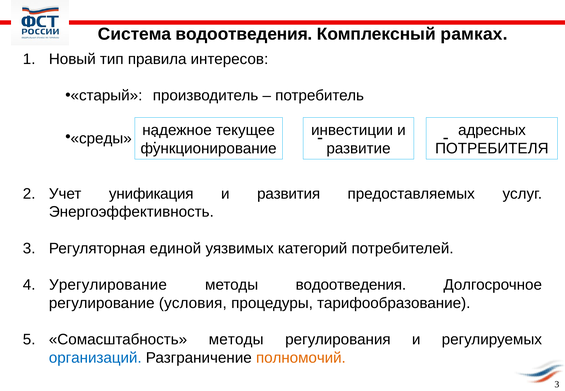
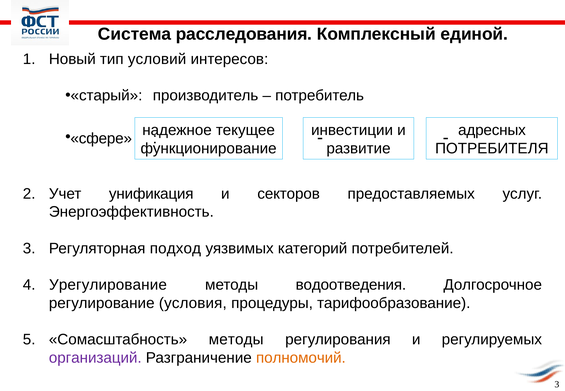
Система водоотведения: водоотведения -> расследования (244, 34)
рамках: рамках -> единой (474, 34)
правила: правила -> условий (157, 59)
среды: среды -> сфере (101, 138)
развития: развития -> секторов (289, 194)
единой: единой -> подход (175, 248)
организаций colour: blue -> purple (95, 358)
